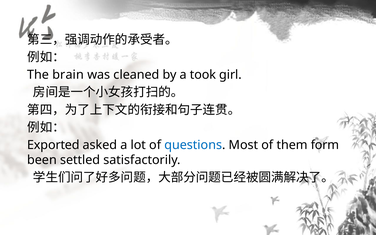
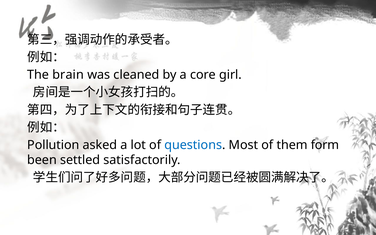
took: took -> core (203, 75)
Exported: Exported -> Pollution (53, 145)
